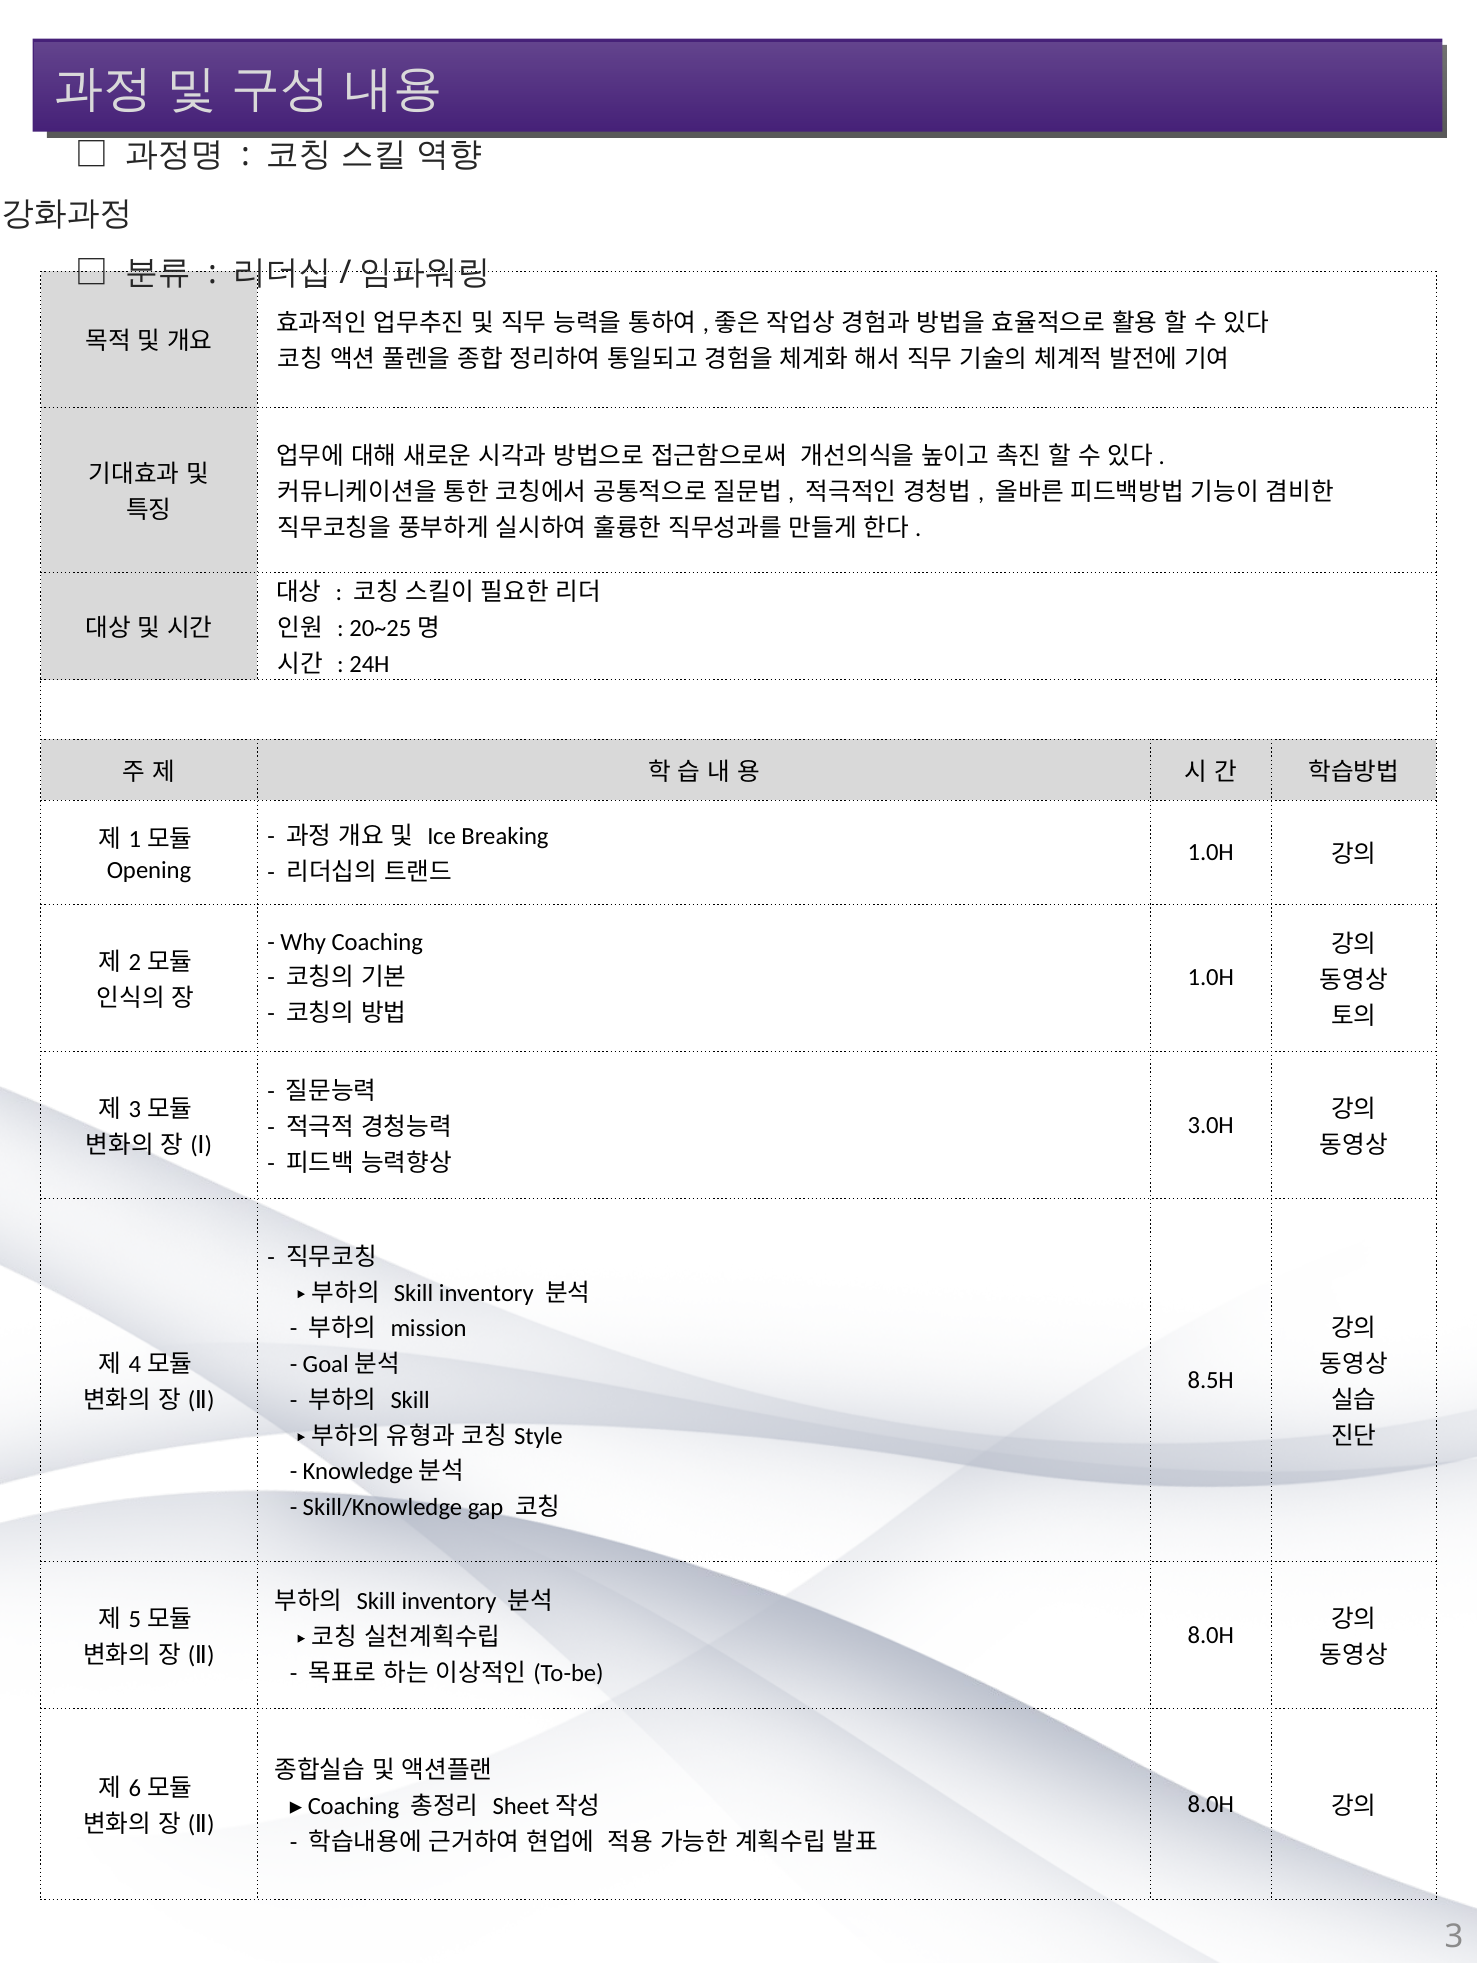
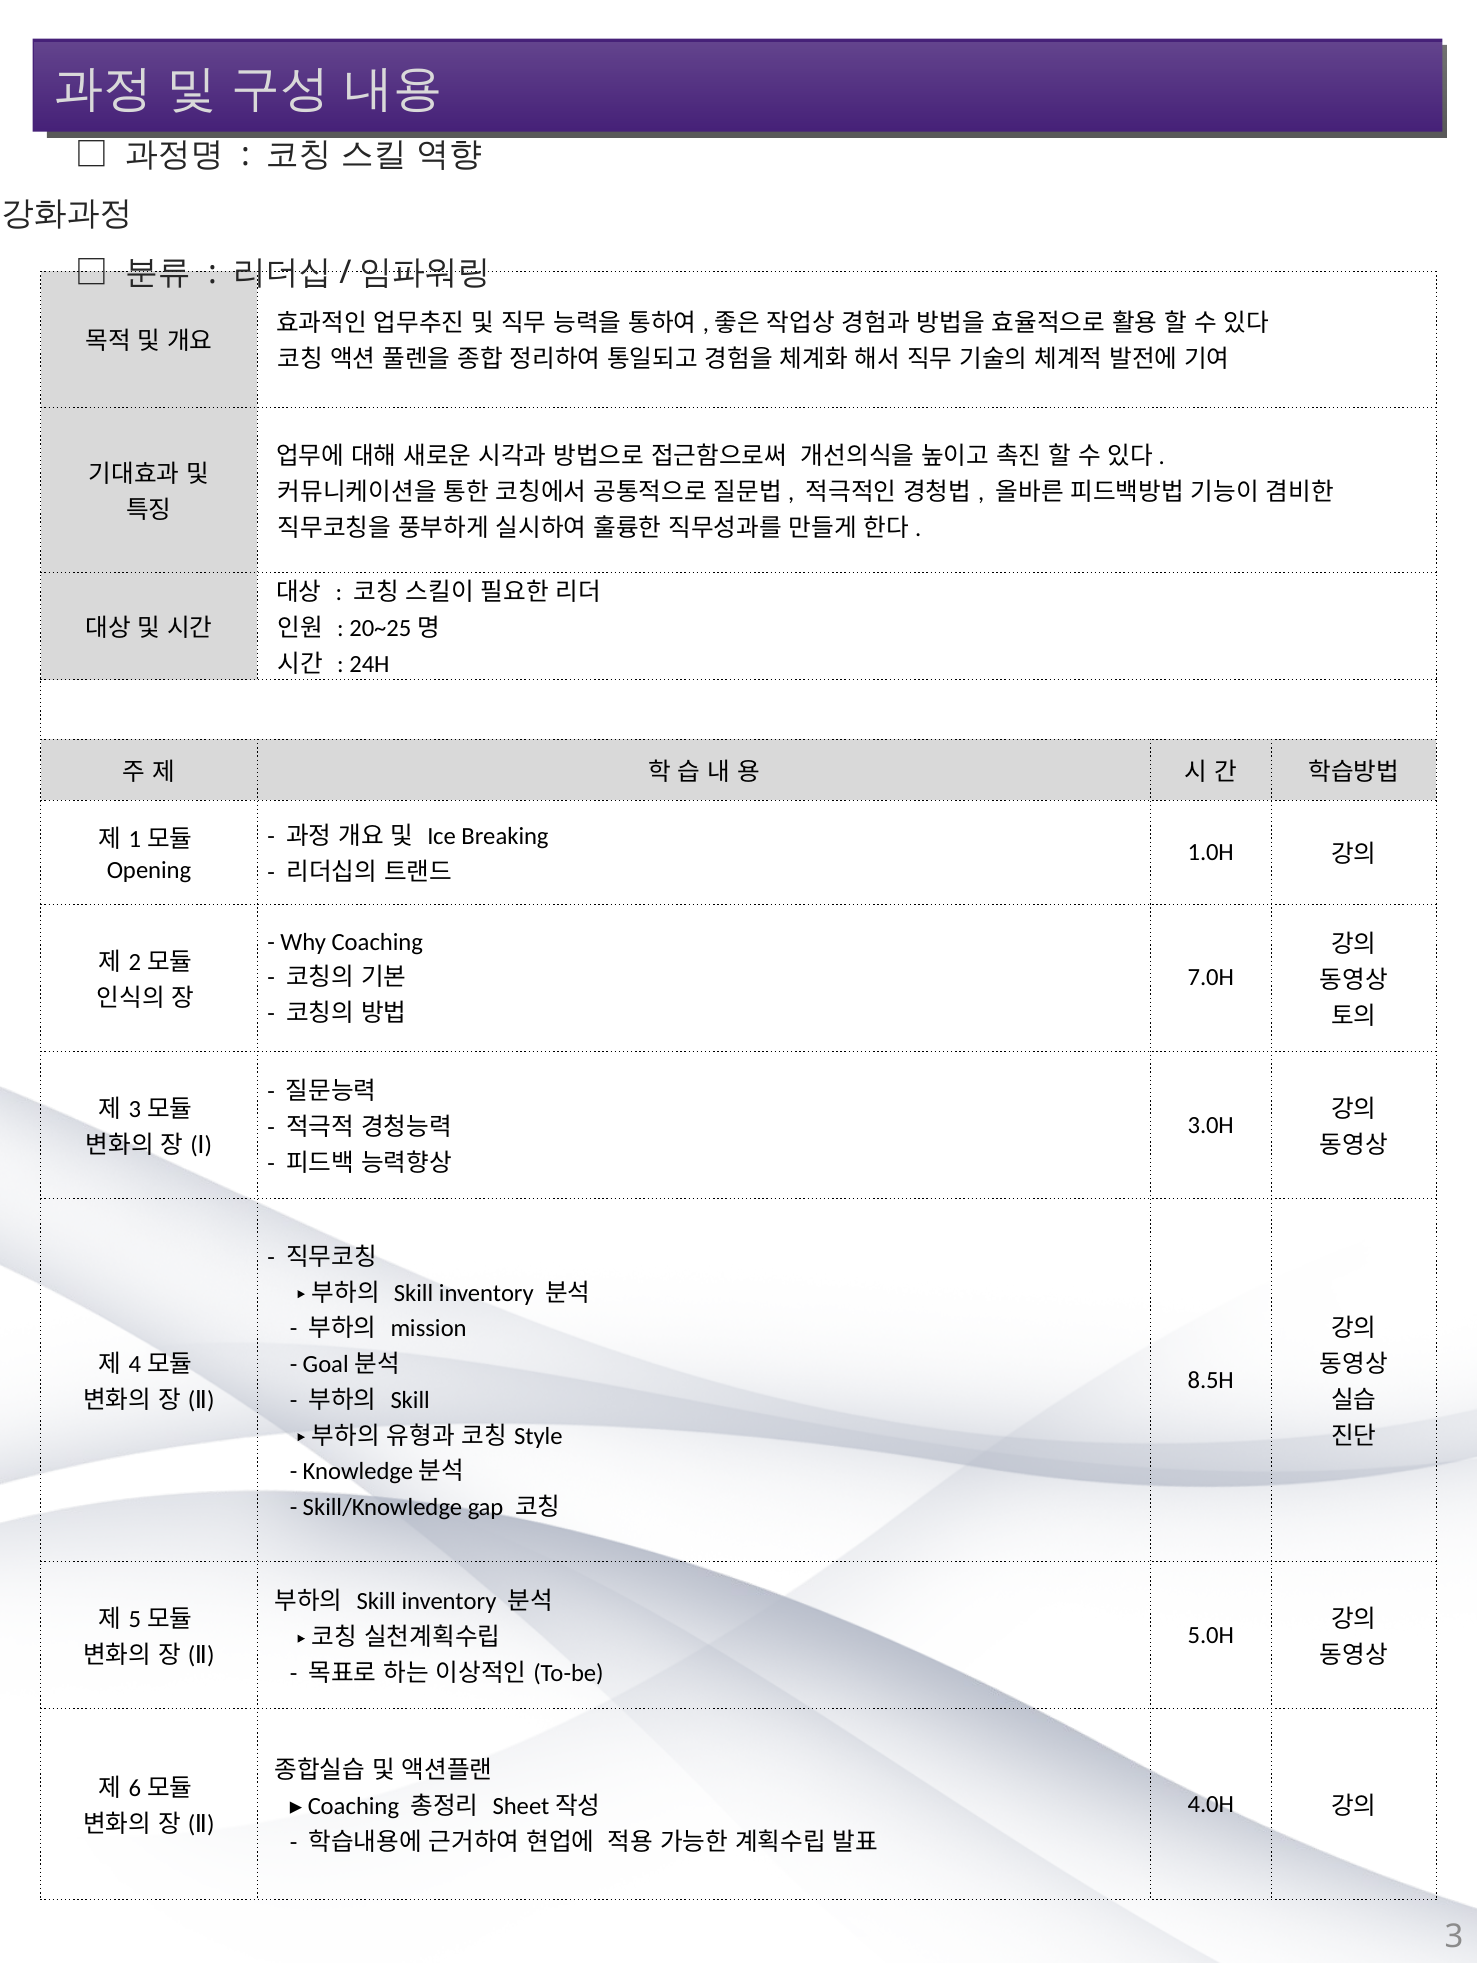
1.0H: 1.0H -> 7.0H (1211, 977)
8.0H: 8.0H -> 5.0H (1211, 1635)
8.0H: 8.0H -> 4.0H (1211, 1803)
